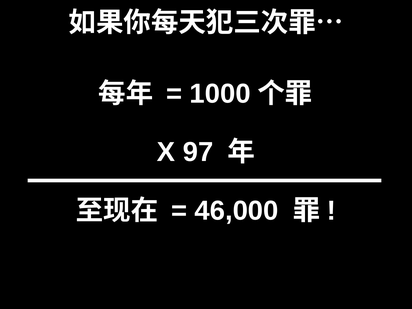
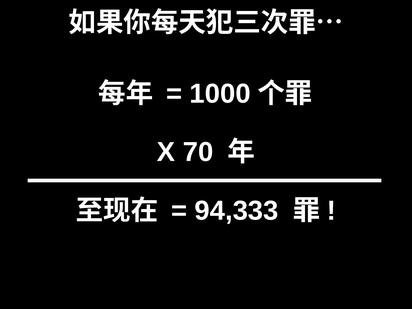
97: 97 -> 70 (198, 152)
46,000: 46,000 -> 94,333 (237, 211)
